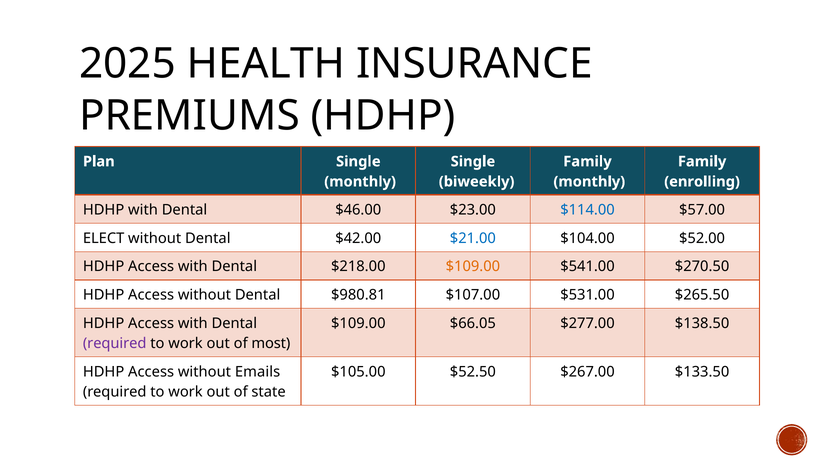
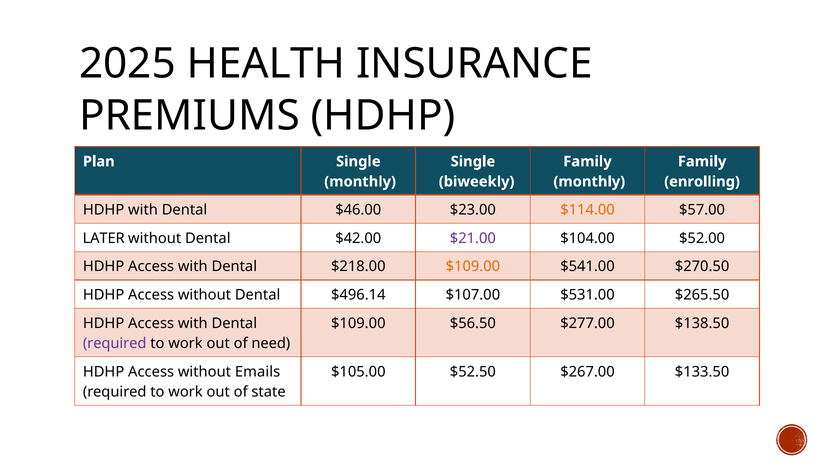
$114.00 colour: blue -> orange (588, 210)
ELECT: ELECT -> LATER (104, 238)
$21.00 colour: blue -> purple (473, 238)
$980.81: $980.81 -> $496.14 (358, 295)
$66.05: $66.05 -> $56.50 (473, 323)
most: most -> need (271, 343)
